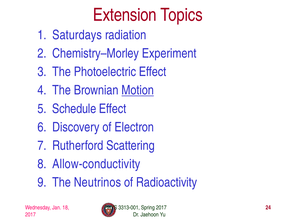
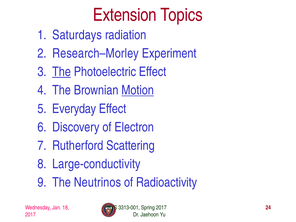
Chemistry–Morley: Chemistry–Morley -> Research–Morley (96, 53)
The underline: none -> present (62, 72)
Schedule: Schedule -> Everyday (74, 109)
Allow-conductivity: Allow-conductivity -> Large-conductivity (96, 164)
